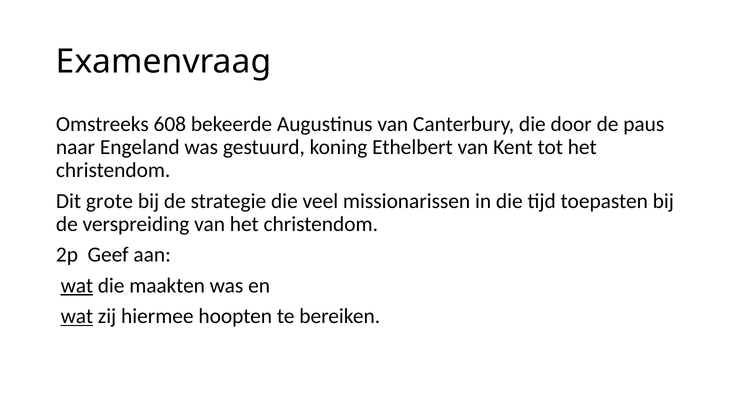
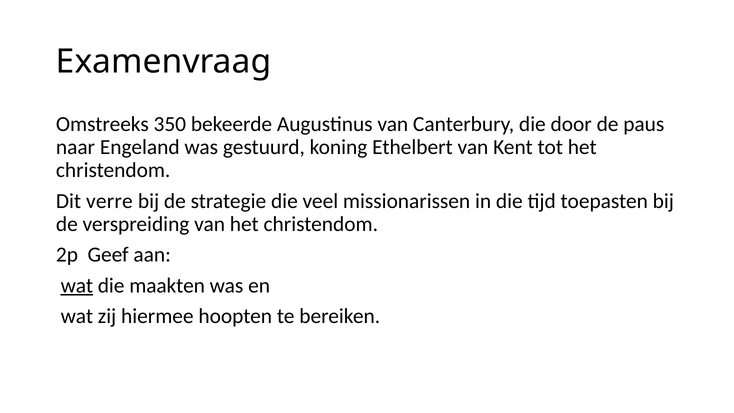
608: 608 -> 350 (170, 124)
grote: grote -> verre (109, 201)
wat underline: present -> none (77, 316)
